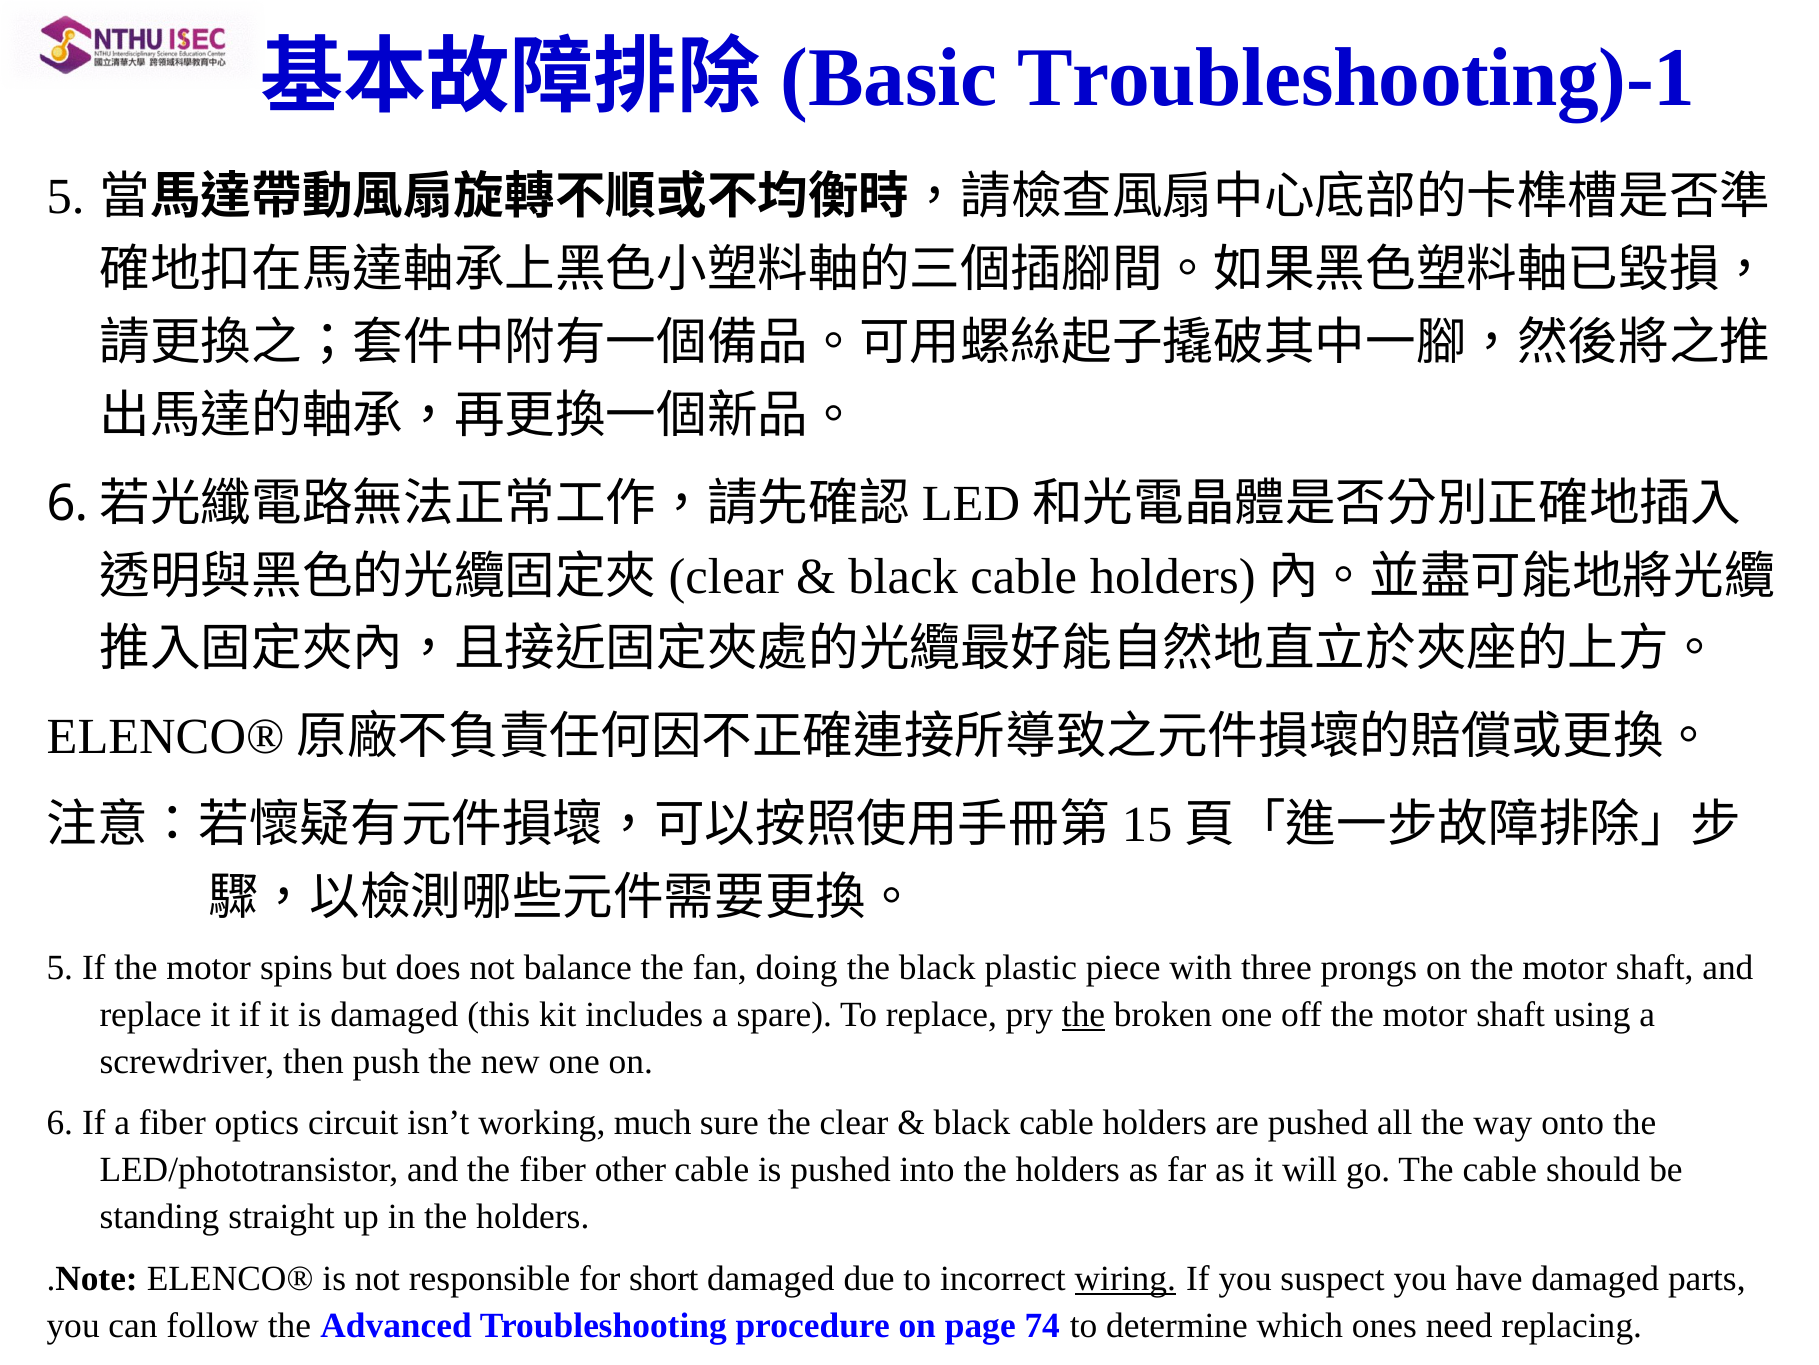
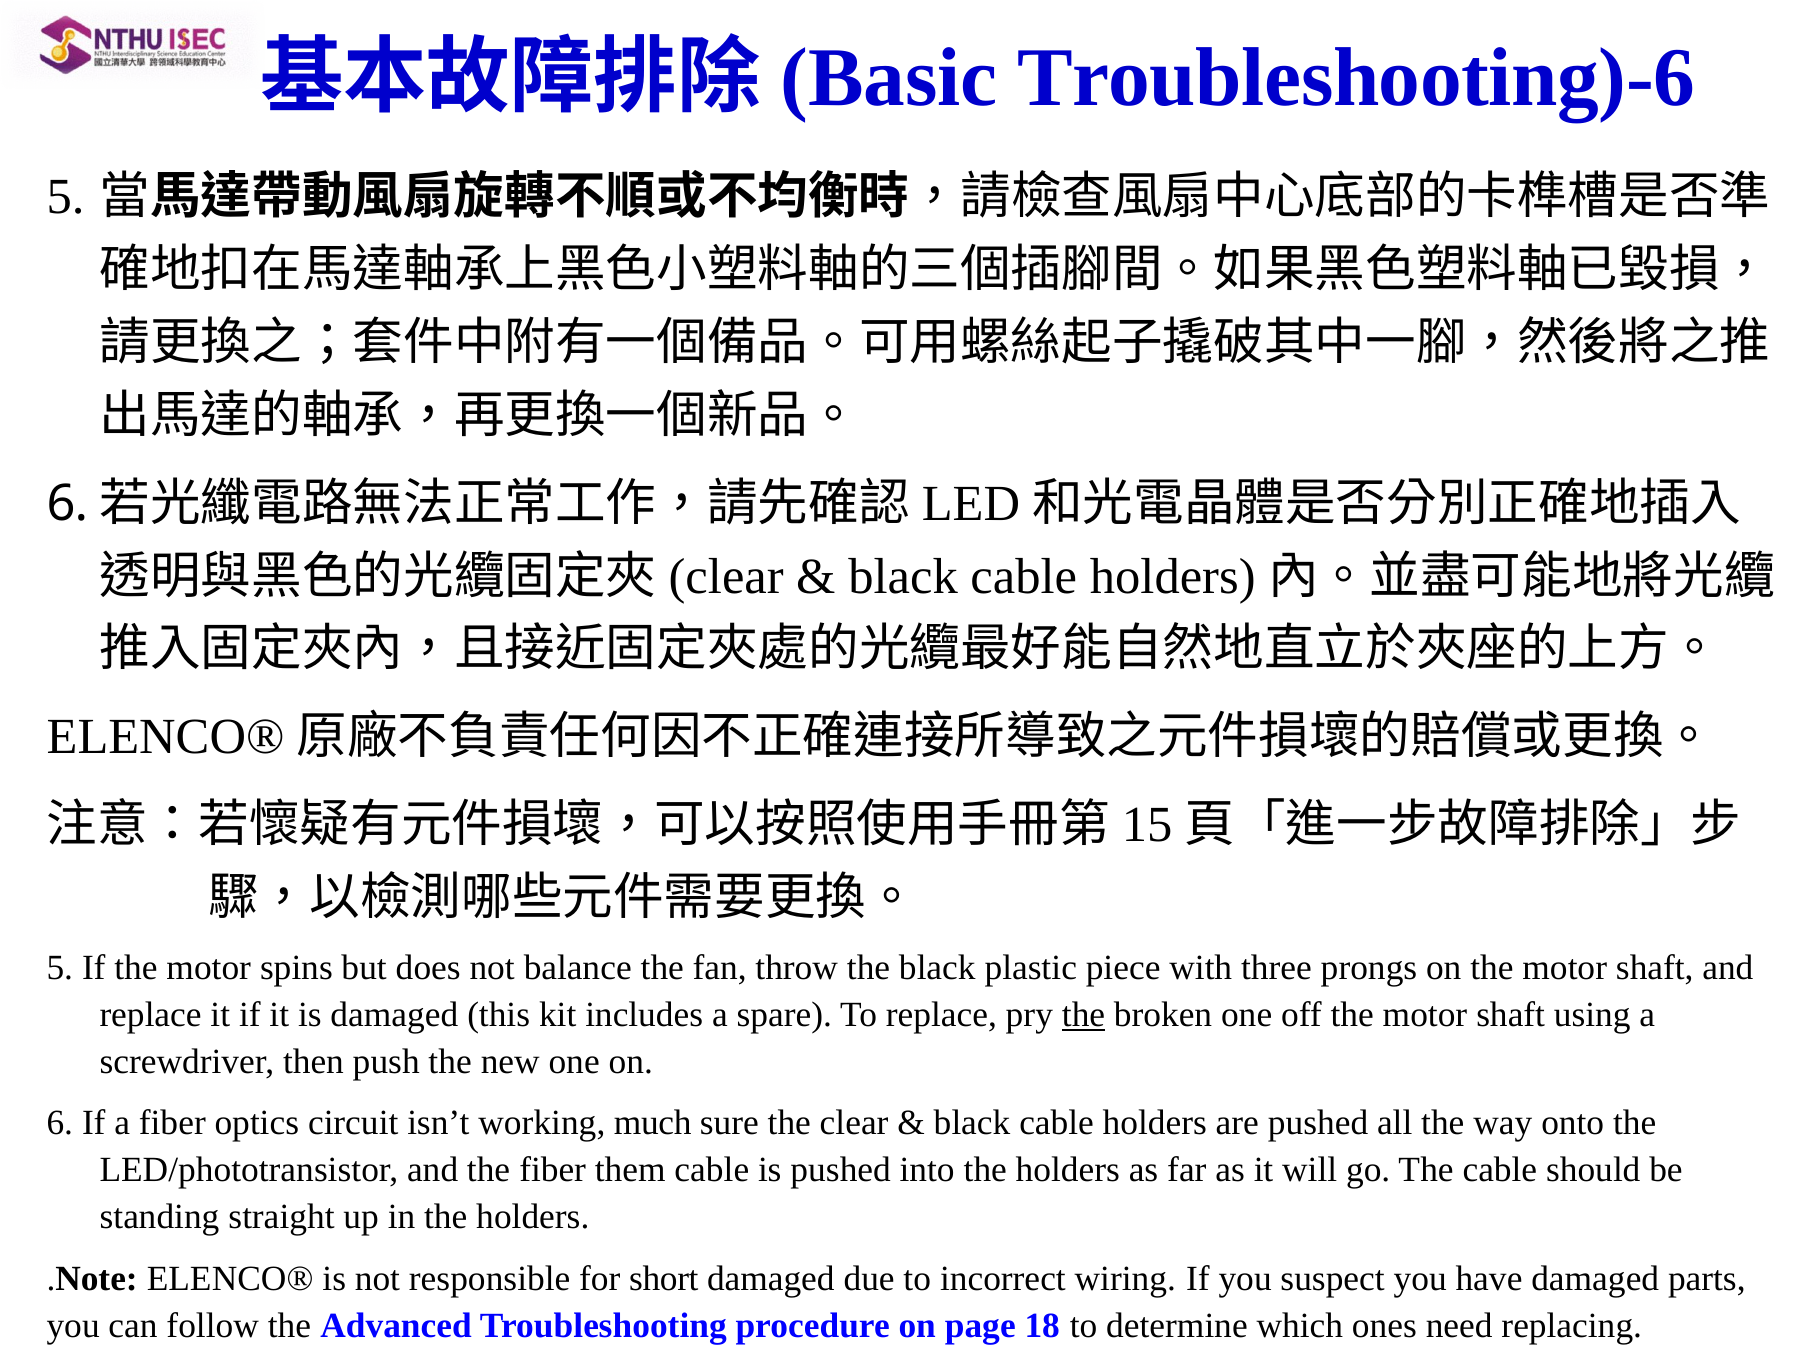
Troubleshooting)-1: Troubleshooting)-1 -> Troubleshooting)-6 (1356, 78)
doing: doing -> throw (797, 967)
other: other -> them (630, 1169)
wiring underline: present -> none (1125, 1278)
74: 74 -> 18 (1042, 1325)
